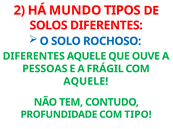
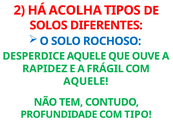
MUNDO: MUNDO -> ACOLHA (75, 10)
DIFERENTES: DIFERENTES -> DESPERDICE (34, 56)
PESSOAS: PESSOAS -> RAPIDEZ (45, 69)
